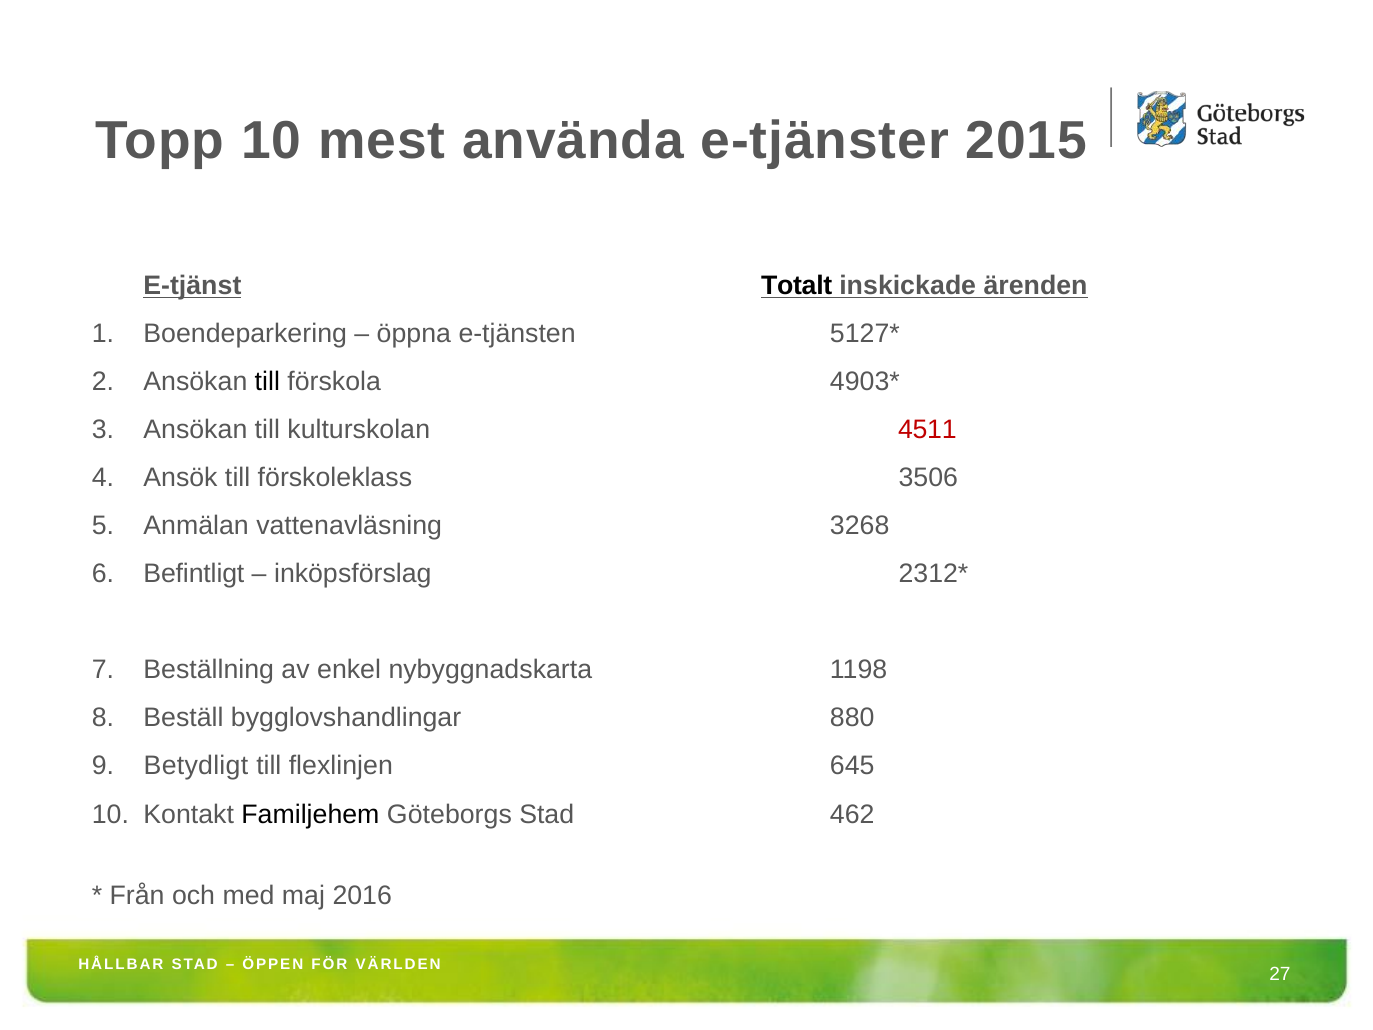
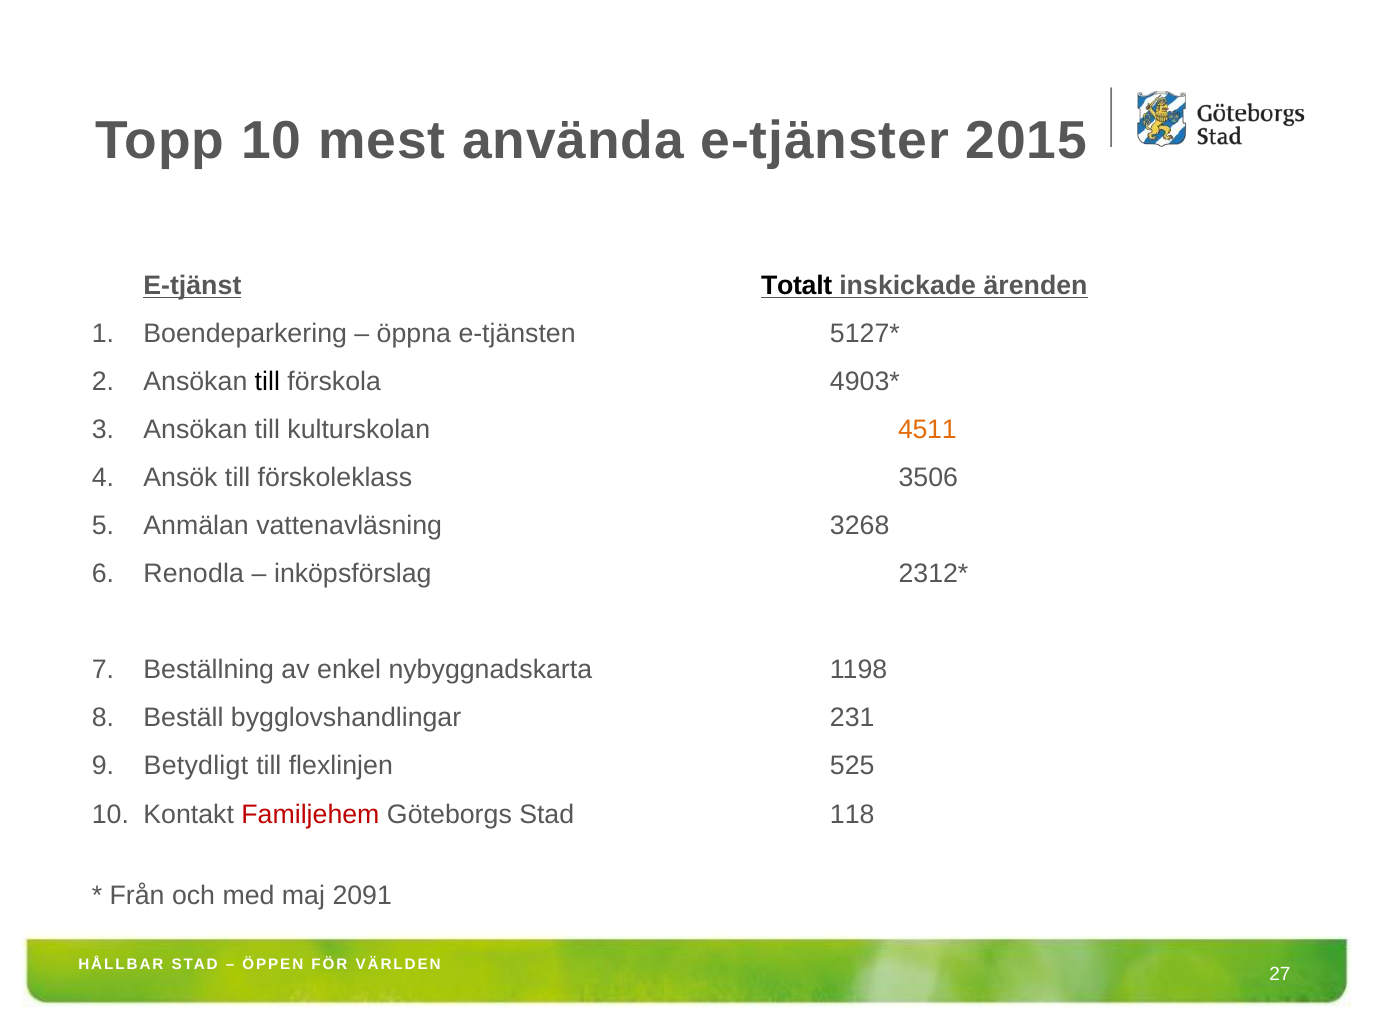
4511 colour: red -> orange (927, 430)
Befintligt: Befintligt -> Renodla (194, 574)
880: 880 -> 231 (852, 718)
645: 645 -> 525 (852, 766)
Familjehem colour: black -> red (310, 814)
462: 462 -> 118 (852, 814)
2016: 2016 -> 2091 (362, 895)
